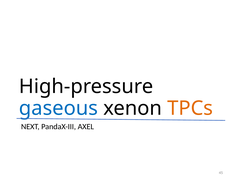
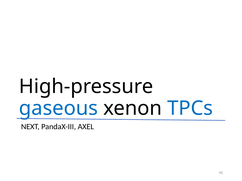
TPCs colour: orange -> blue (190, 109)
